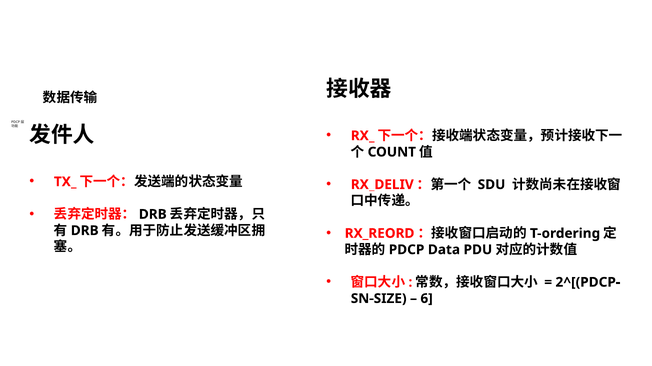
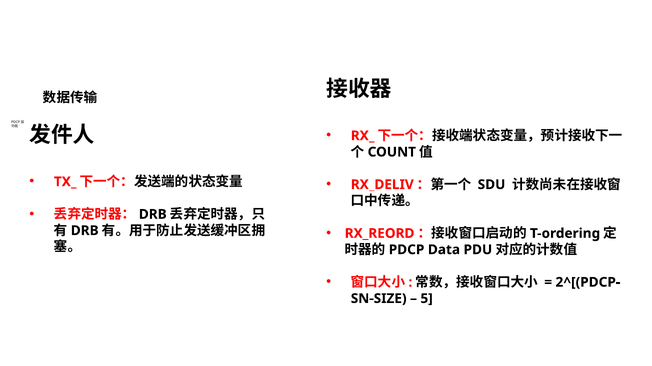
6: 6 -> 5 (427, 299)
